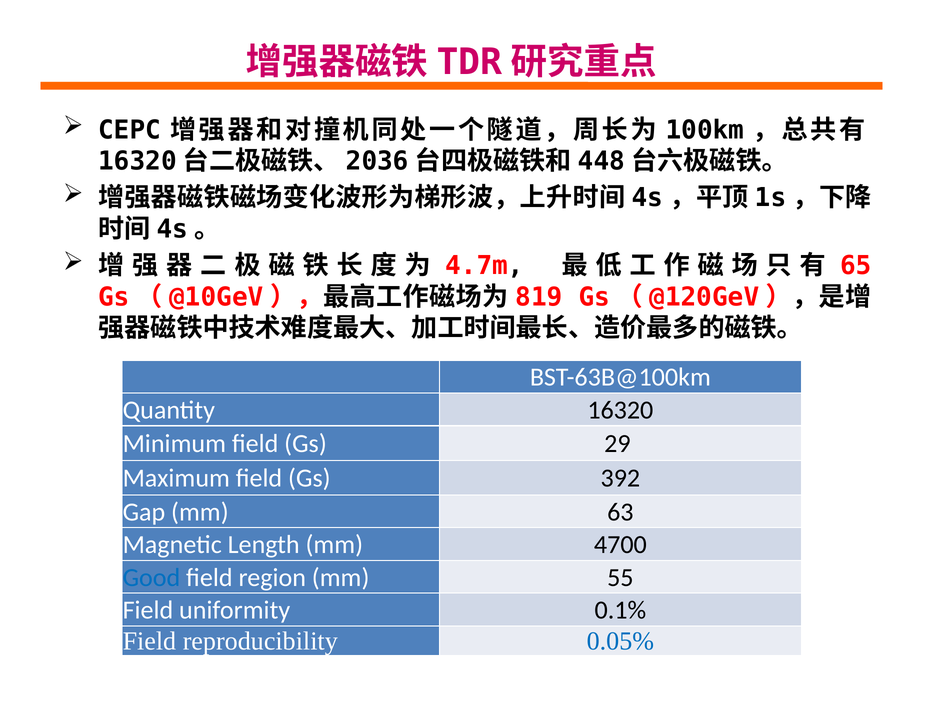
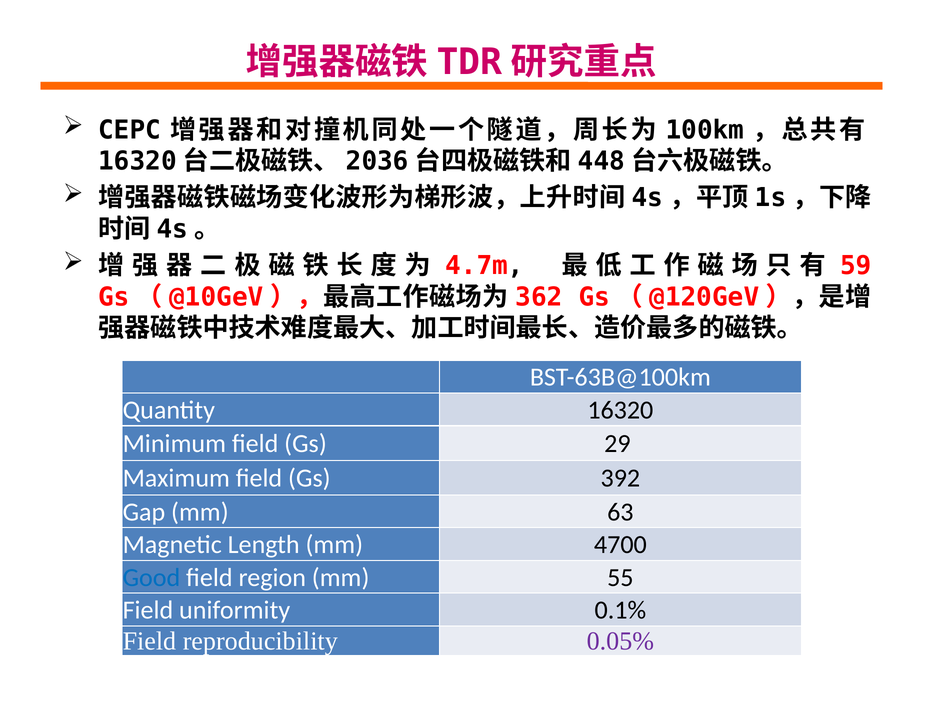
65: 65 -> 59 (856, 266)
819: 819 -> 362 (539, 297)
0.05% colour: blue -> purple (620, 642)
